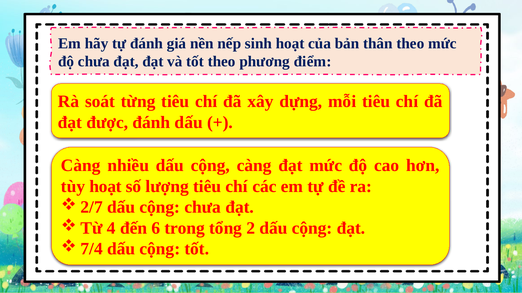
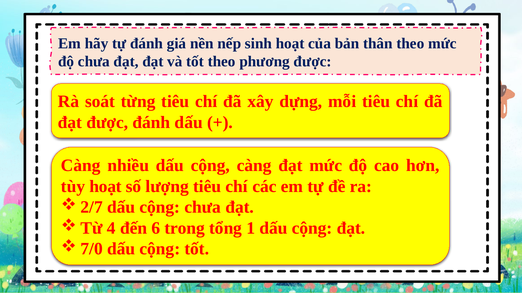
phương điểm: điểm -> được (313, 62)
2: 2 -> 1 (251, 229)
7/4: 7/4 -> 7/0 (92, 249)
